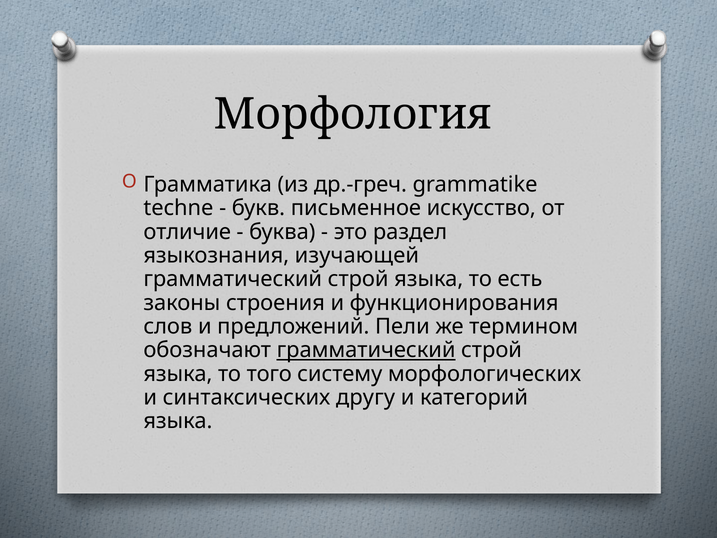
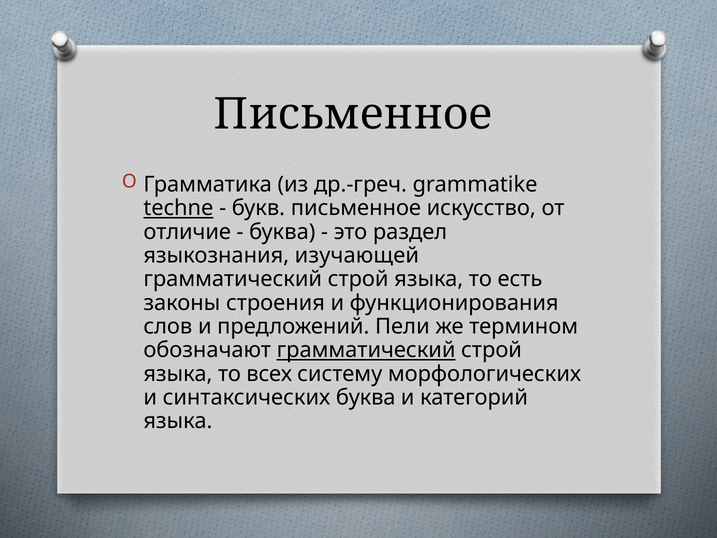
Морфология: Морфология -> Письменное (353, 114)
techne underline: none -> present (178, 208)
того: того -> всех (269, 374)
синтаксических другу: другу -> буква (366, 397)
